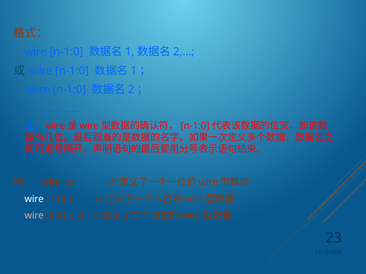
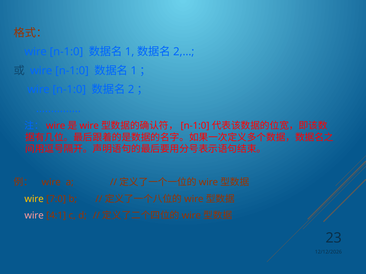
wire colour: white -> yellow (34, 199)
